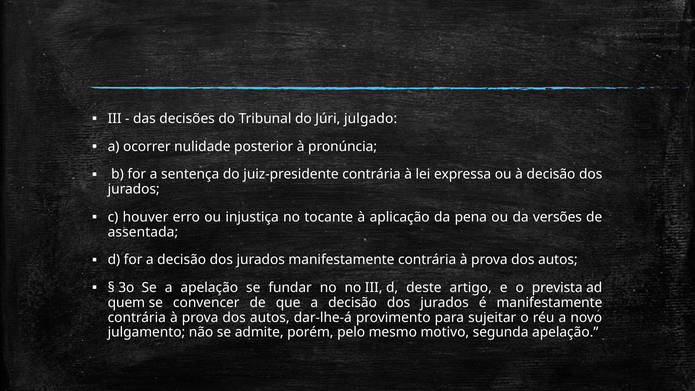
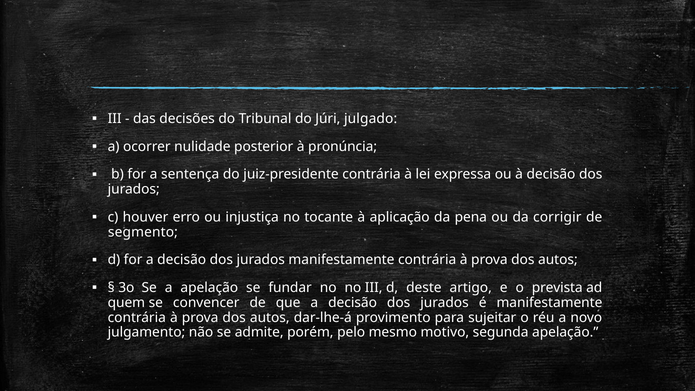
versões: versões -> corrigir (557, 217)
assentada: assentada -> segmento (143, 232)
